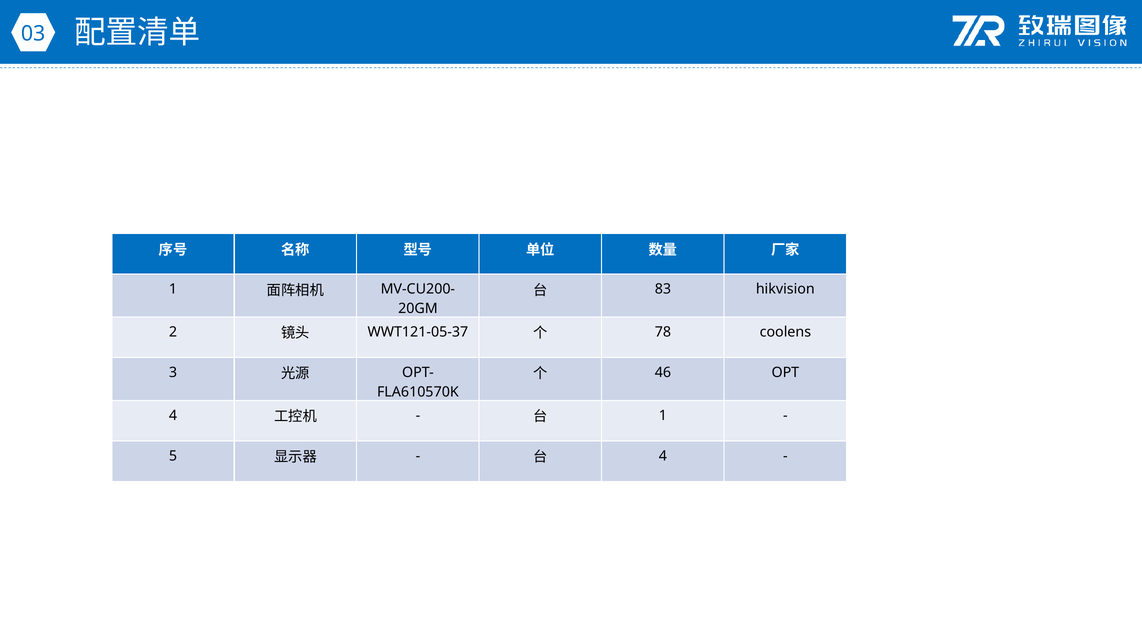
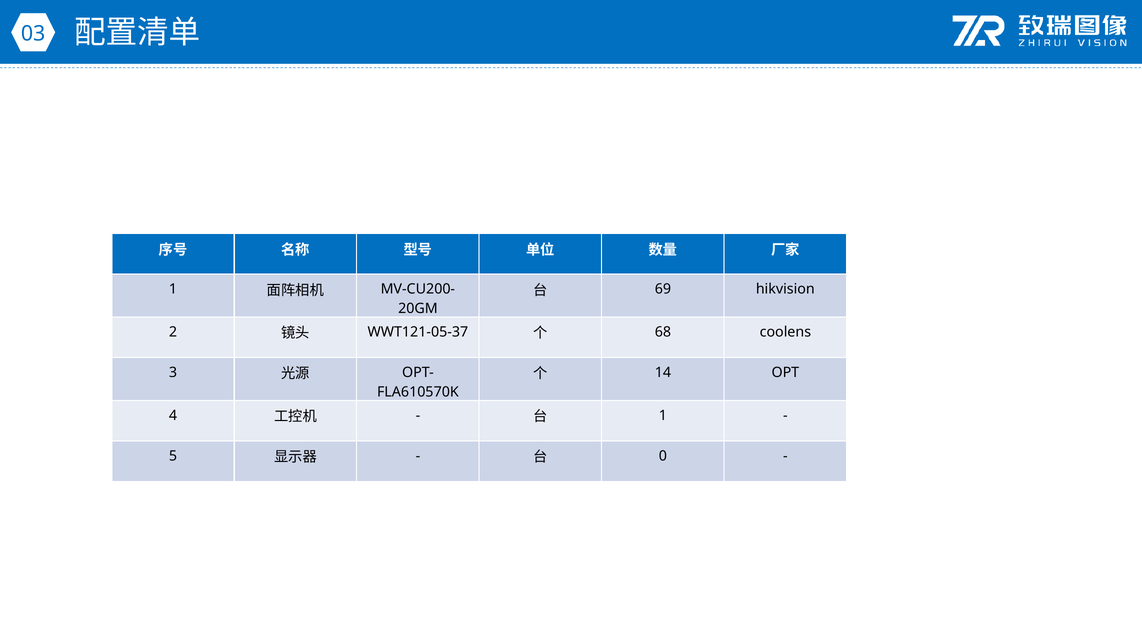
83: 83 -> 69 (663, 289)
78: 78 -> 68 (663, 332)
46: 46 -> 14 (663, 372)
4: 4 -> 0 (663, 455)
